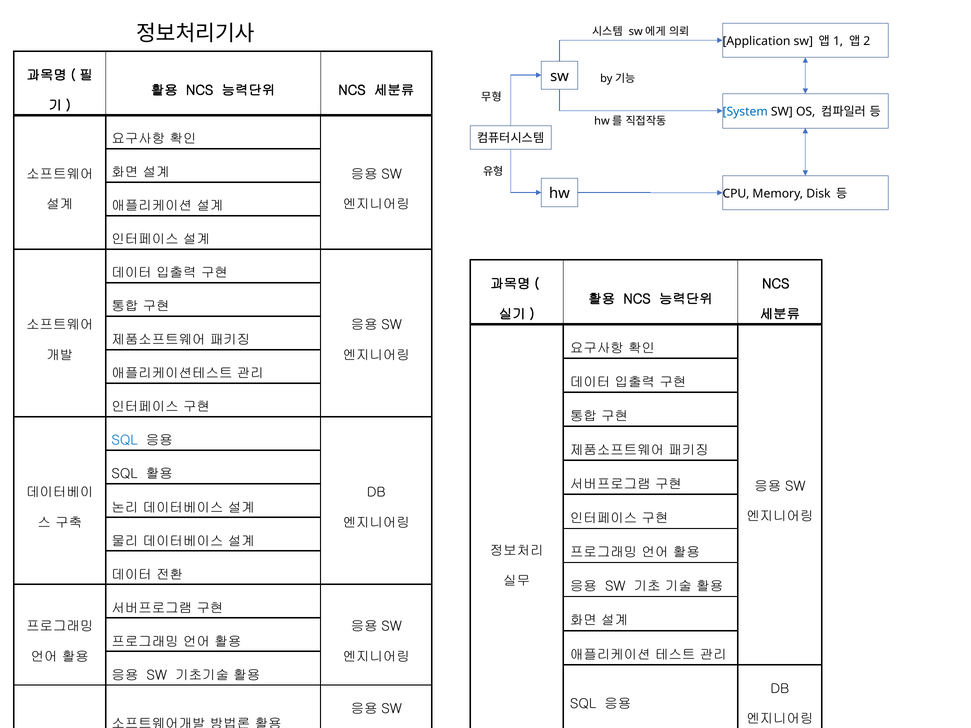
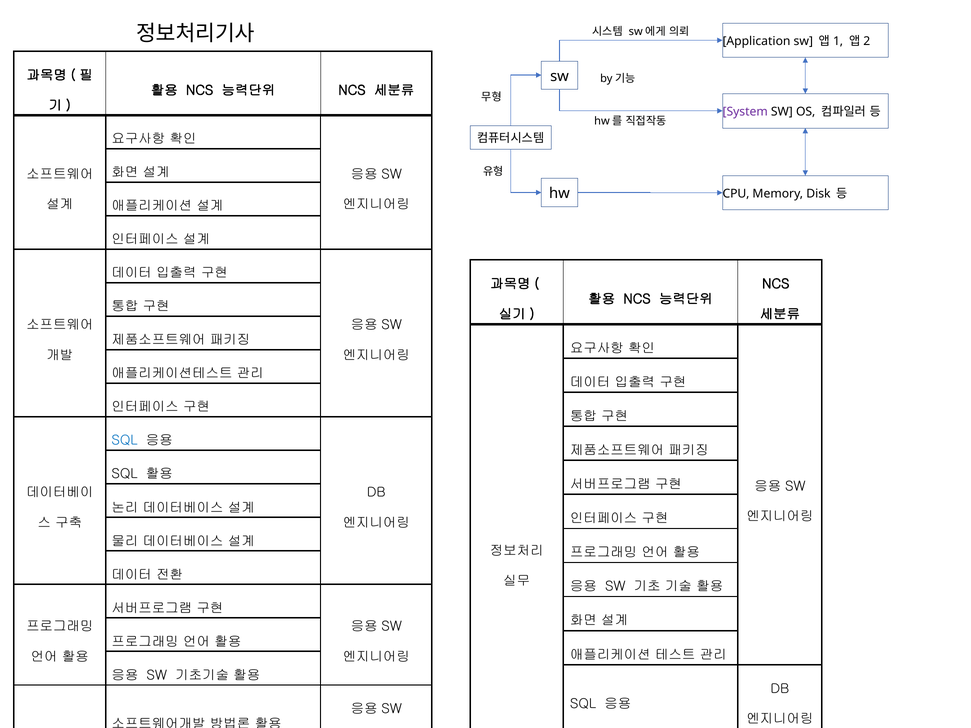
System colour: blue -> purple (745, 112)
